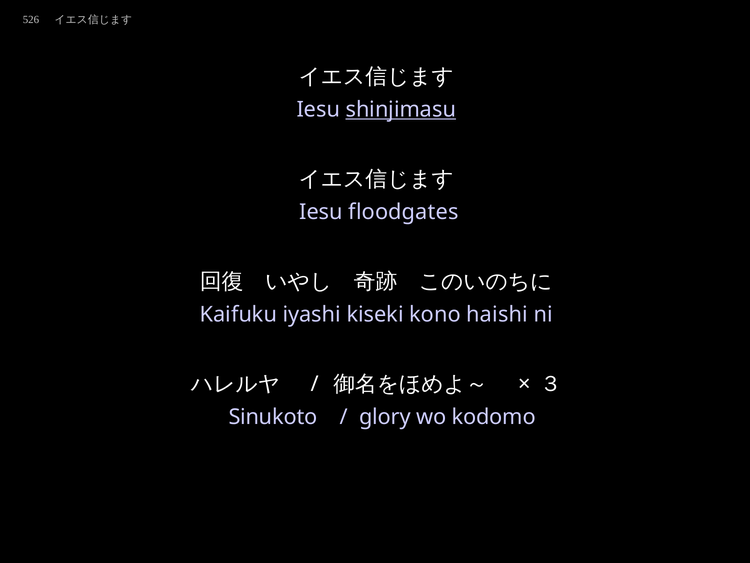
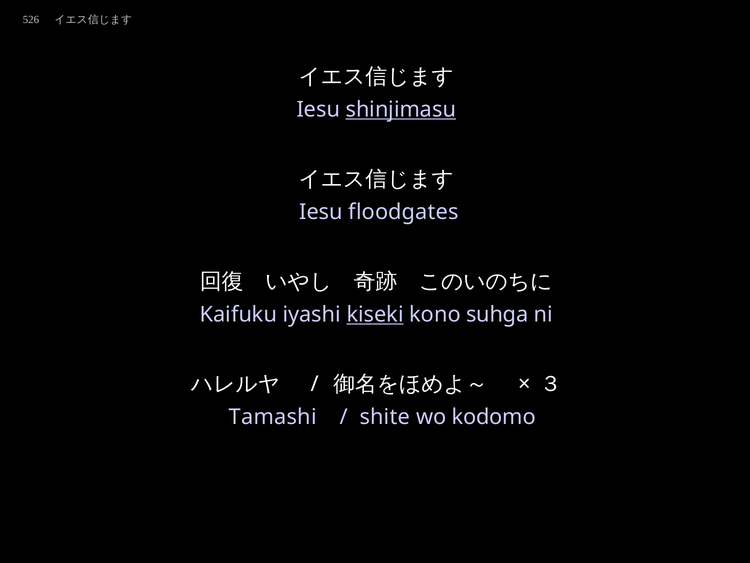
kiseki underline: none -> present (375, 314)
haishi: haishi -> suhga (497, 314)
Sinukoto: Sinukoto -> Tamashi (273, 417)
glory: glory -> shite (385, 417)
